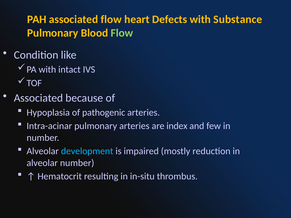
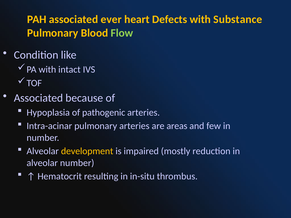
associated flow: flow -> ever (111, 19)
index: index -> areas (177, 126)
development colour: light blue -> yellow (87, 151)
